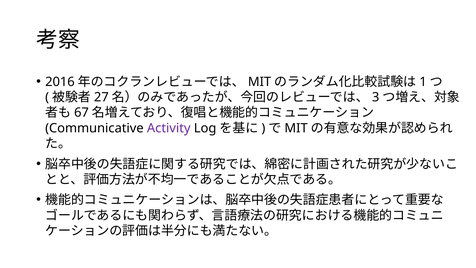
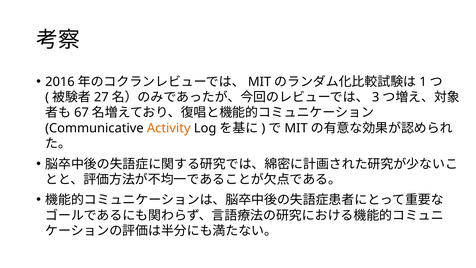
Activity colour: purple -> orange (169, 128)
